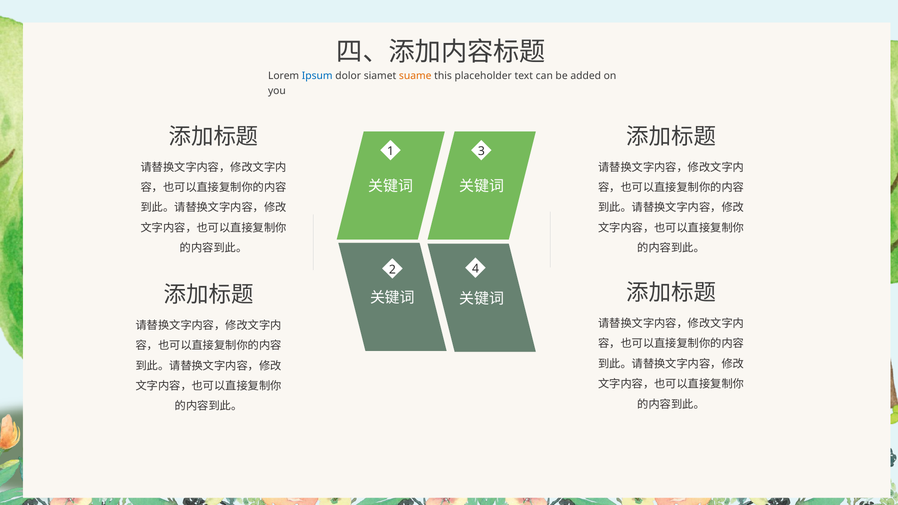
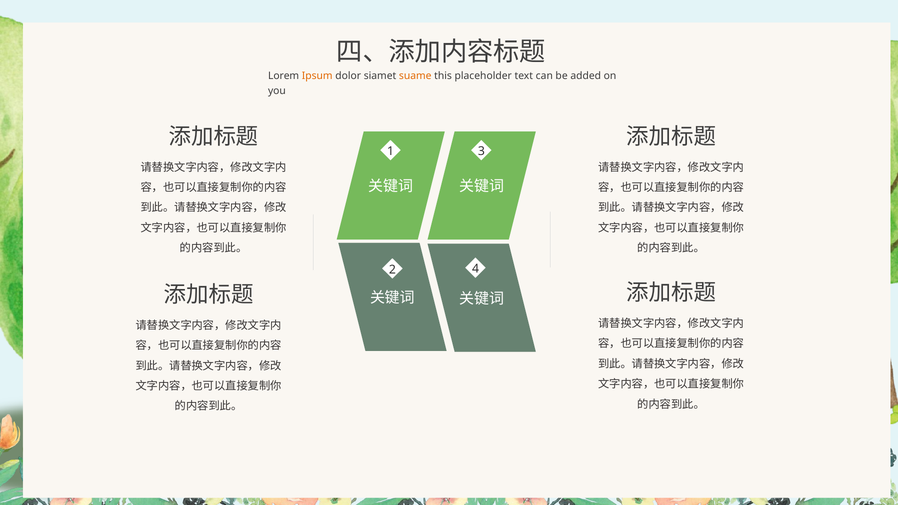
Ipsum colour: blue -> orange (317, 76)
